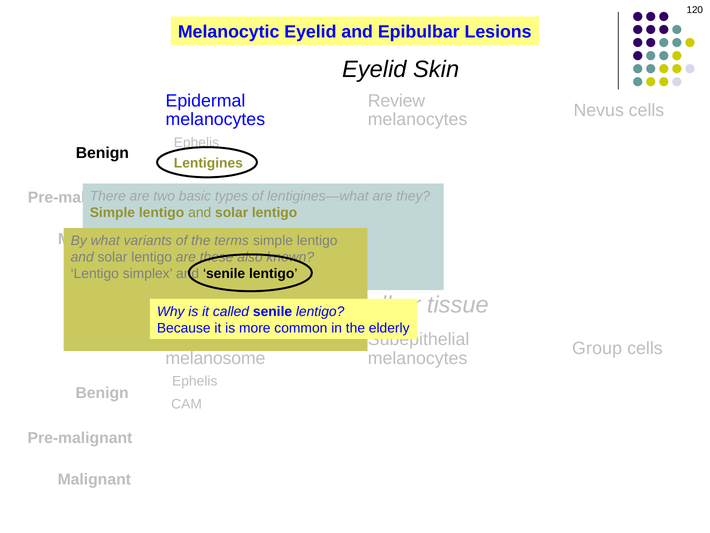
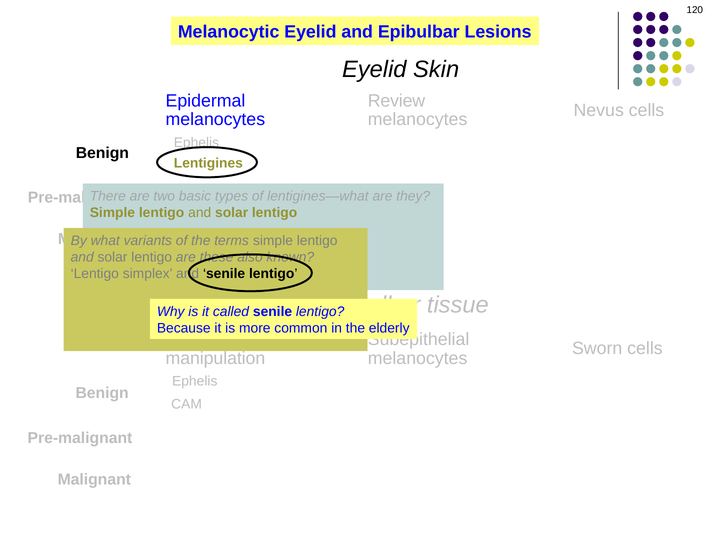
Group: Group -> Sworn (597, 348)
melanosome: melanosome -> manipulation (215, 358)
